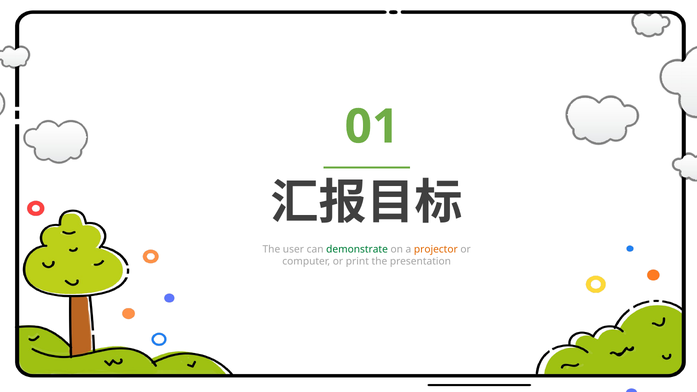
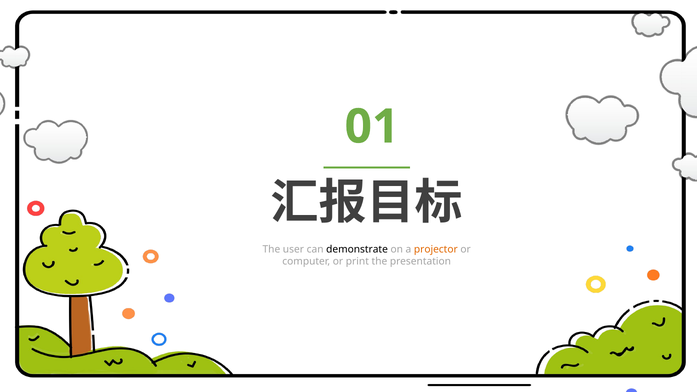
demonstrate colour: green -> black (357, 249)
